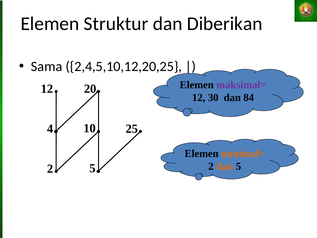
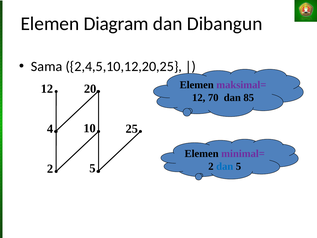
Struktur: Struktur -> Diagram (116, 24)
Diberikan: Diberikan -> Dibangun (225, 24)
30: 30 -> 70 (213, 97)
84: 84 -> 85 (249, 97)
minimal= colour: orange -> purple (243, 154)
dan colour: orange -> blue (225, 166)
